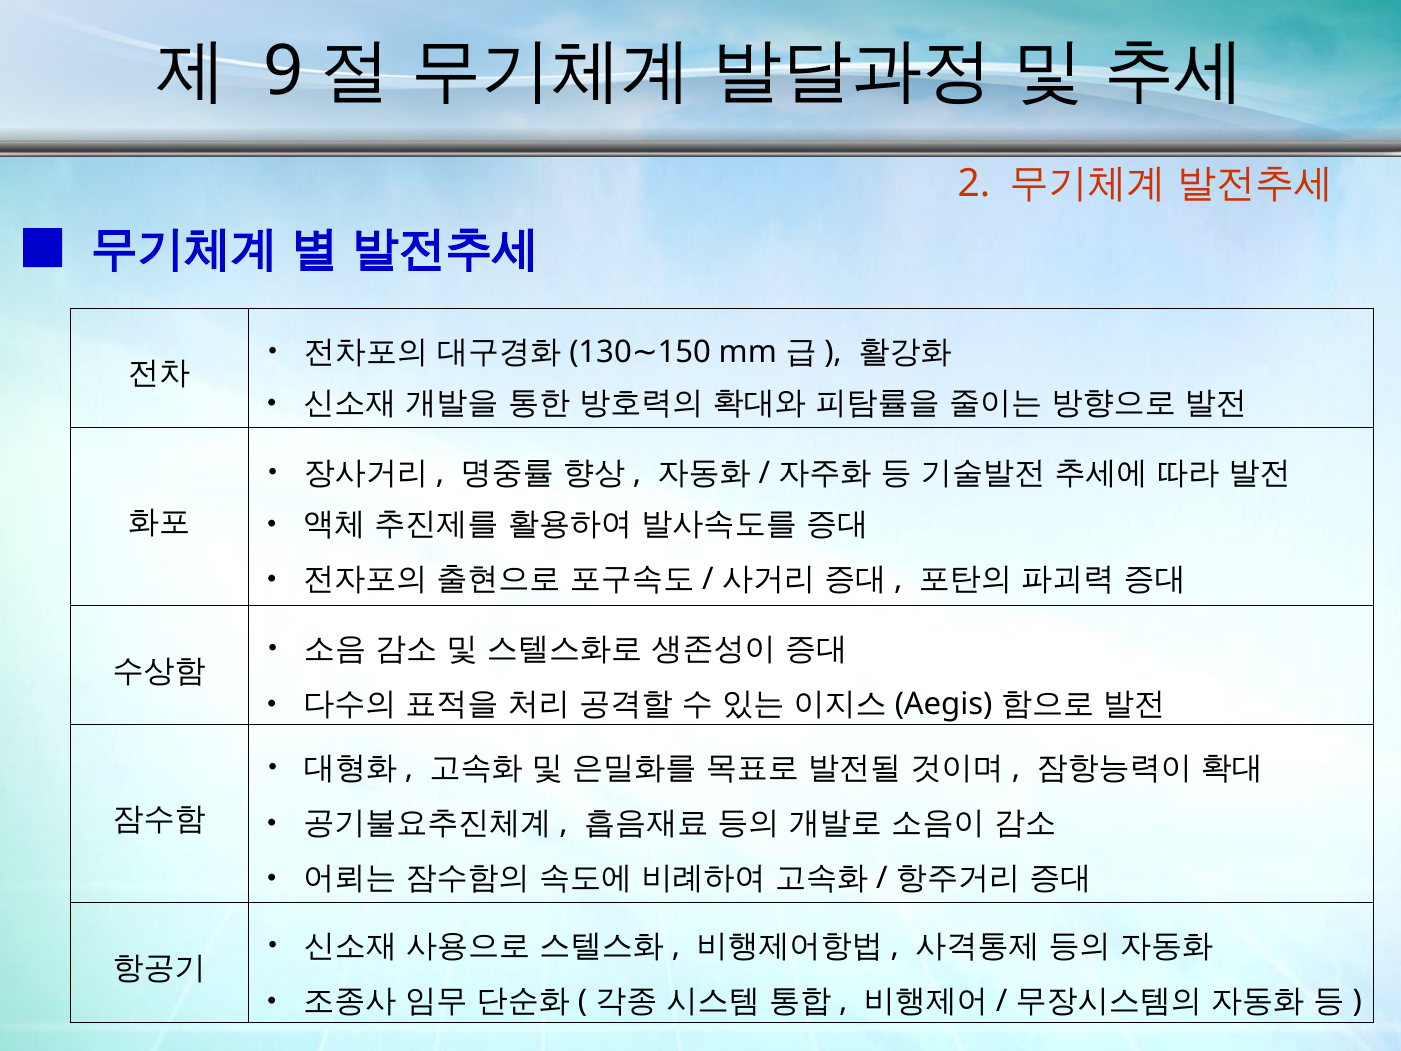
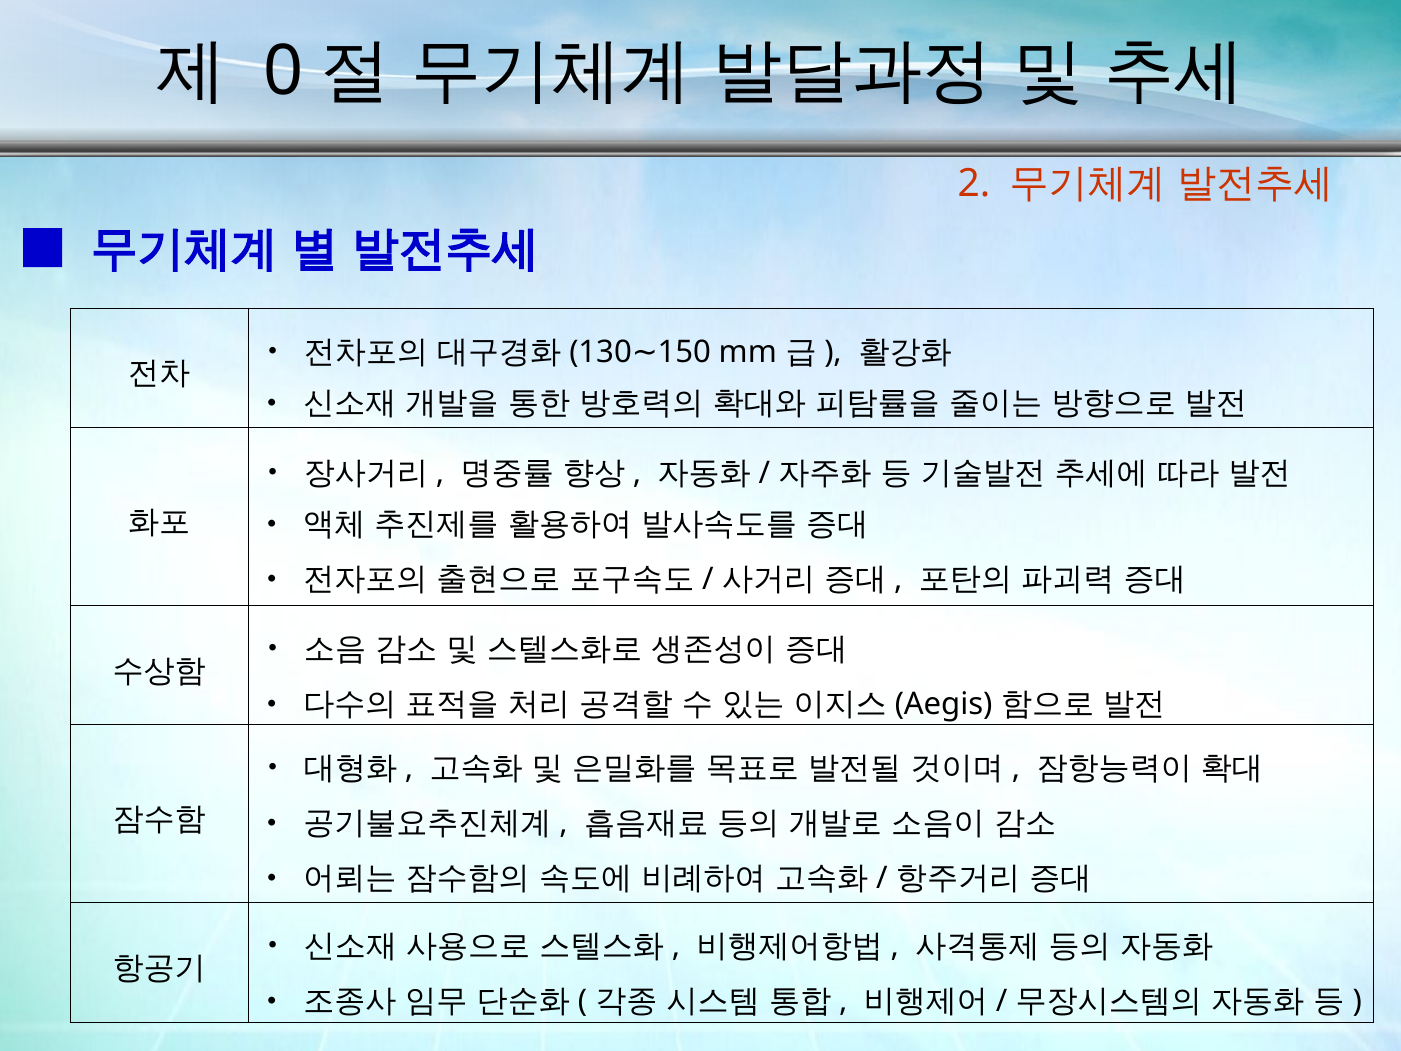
9: 9 -> 0 (284, 72)
